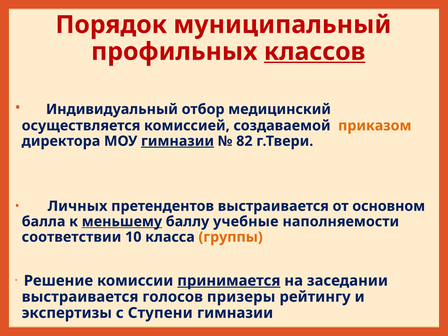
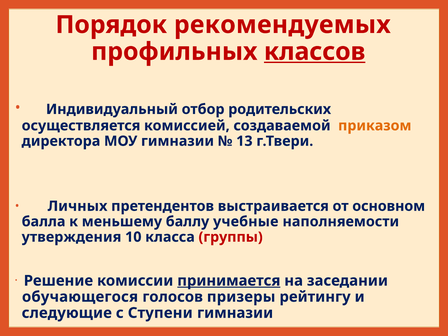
муниципальный: муниципальный -> рекомендуемых (282, 25)
медицинский: медицинский -> родительских (280, 109)
гимназии underline: present -> none (178, 141)
82: 82 -> 13 (244, 141)
меньшему underline: present -> none (122, 222)
соответствии: соответствии -> утверждения (71, 237)
группы colour: orange -> red (231, 237)
выстраивается: выстраивается -> обучающегося (80, 297)
экспертизы: экспертизы -> следующие (67, 313)
